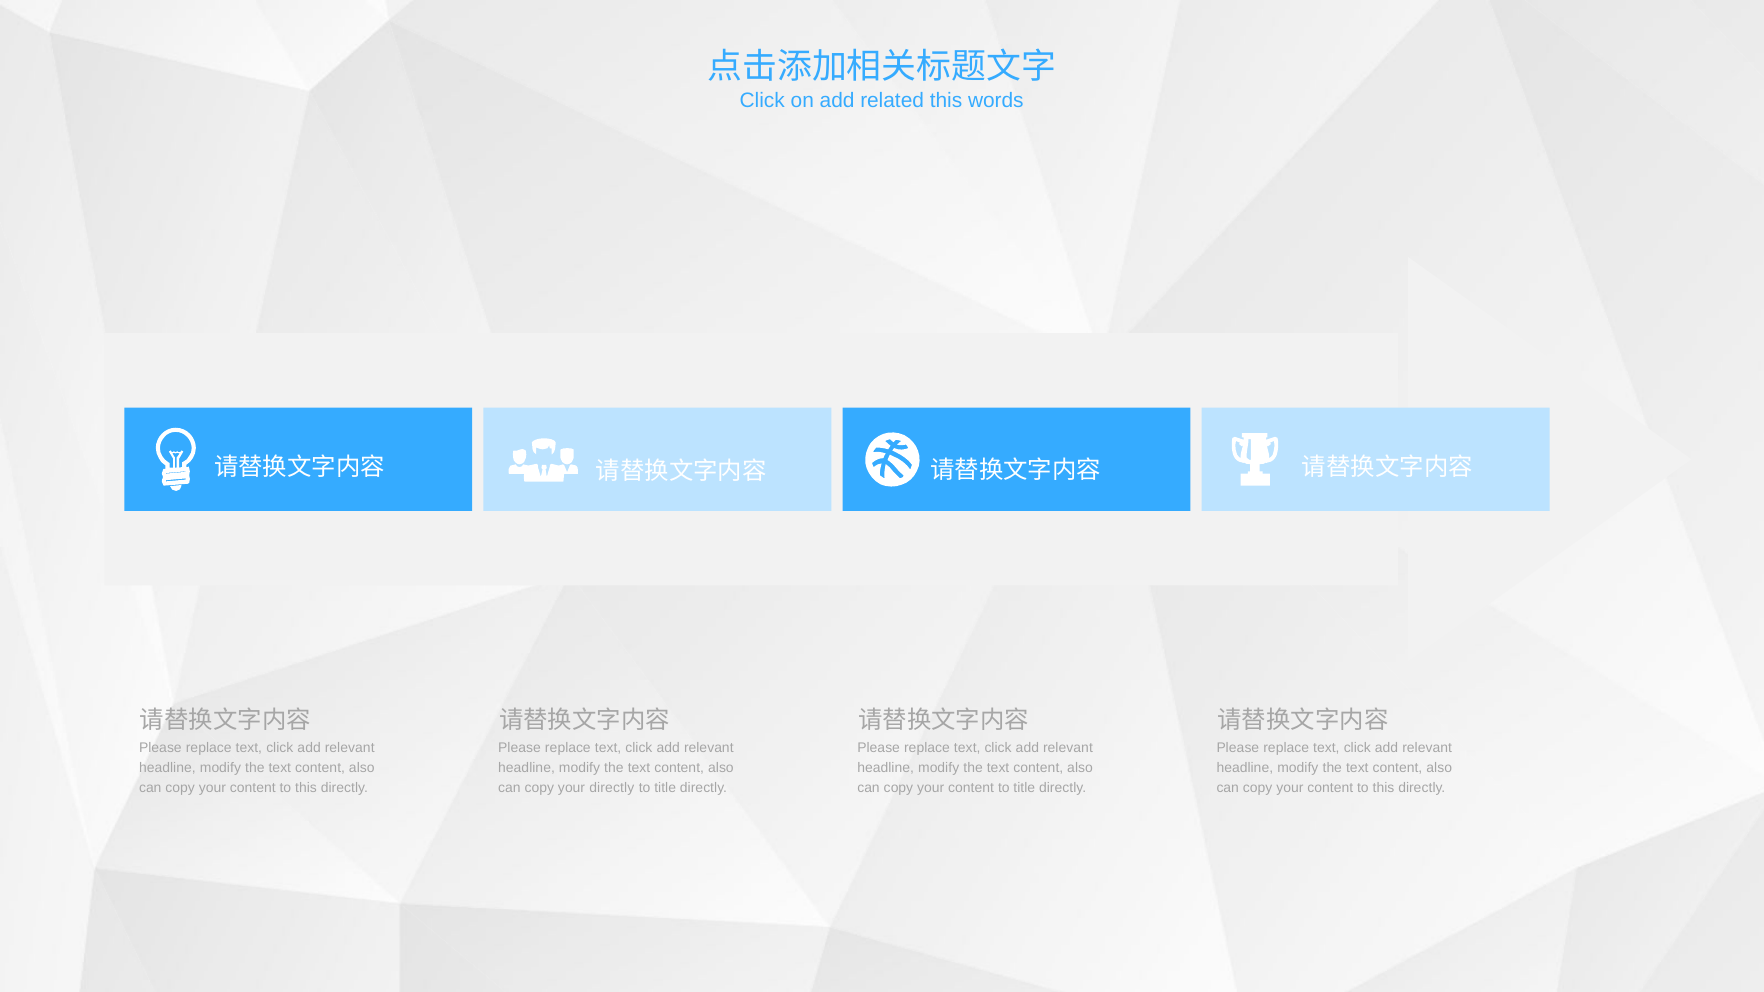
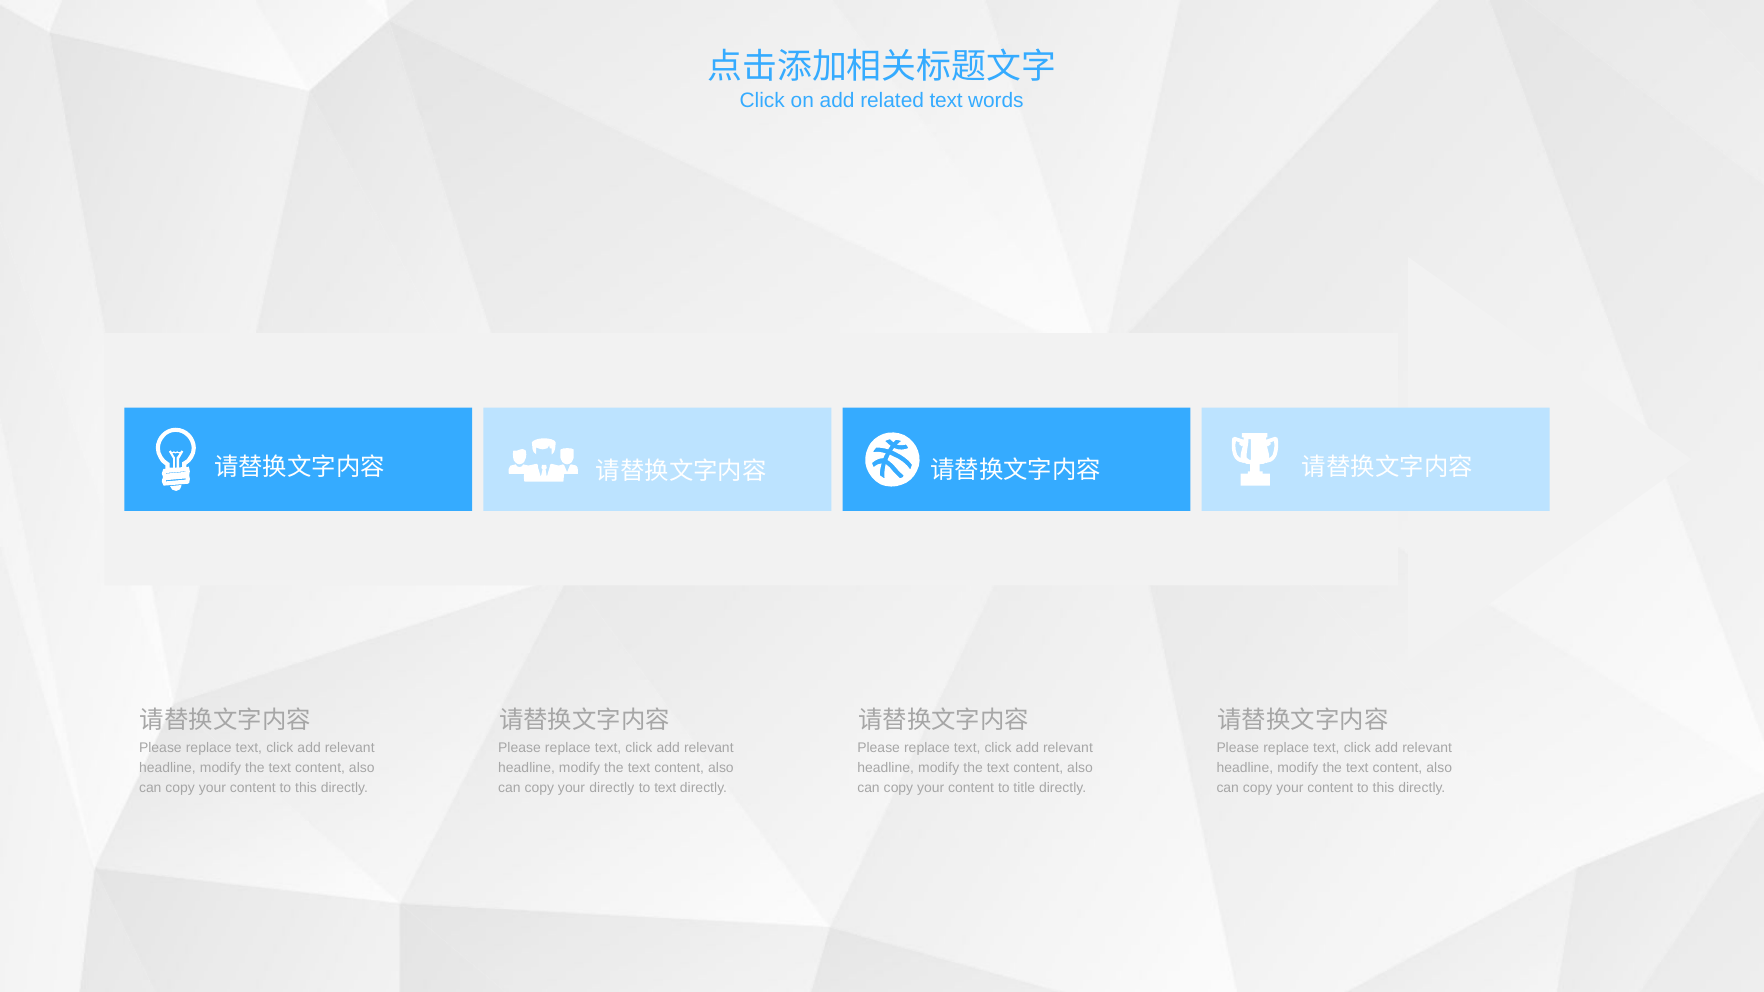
related this: this -> text (946, 101)
title: title -> text (665, 788)
